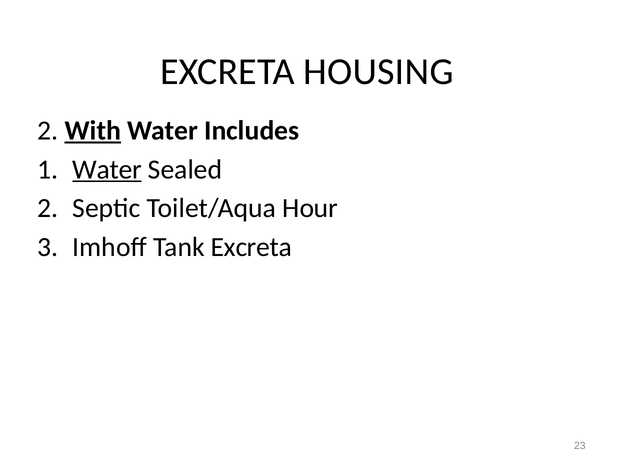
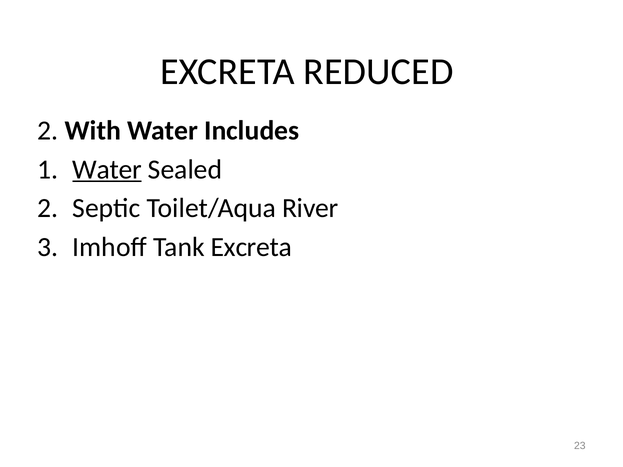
HOUSING: HOUSING -> REDUCED (378, 72)
With underline: present -> none (93, 131)
Hour: Hour -> River (310, 208)
